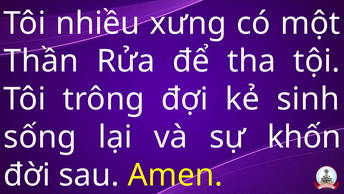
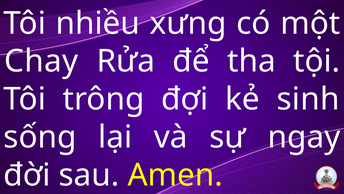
Thần: Thần -> Chay (41, 61)
khốn: khốn -> ngay (304, 137)
